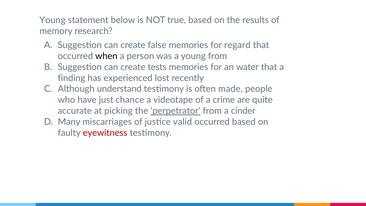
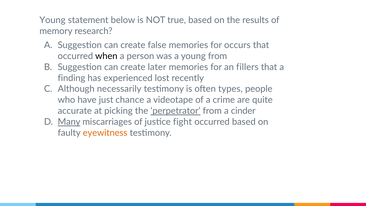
regard: regard -> occurs (237, 45)
tests: tests -> later (157, 67)
water: water -> fillers (247, 67)
understand: understand -> necessarily (119, 89)
made: made -> types (230, 89)
Many underline: none -> present (69, 122)
valid: valid -> fight (182, 122)
eyewitness colour: red -> orange (105, 133)
